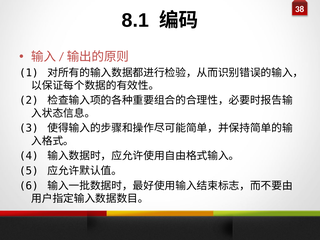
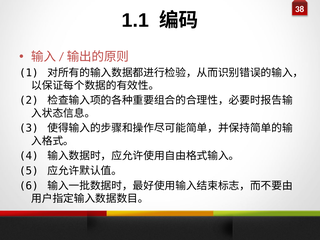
8.1: 8.1 -> 1.1 (135, 20)
